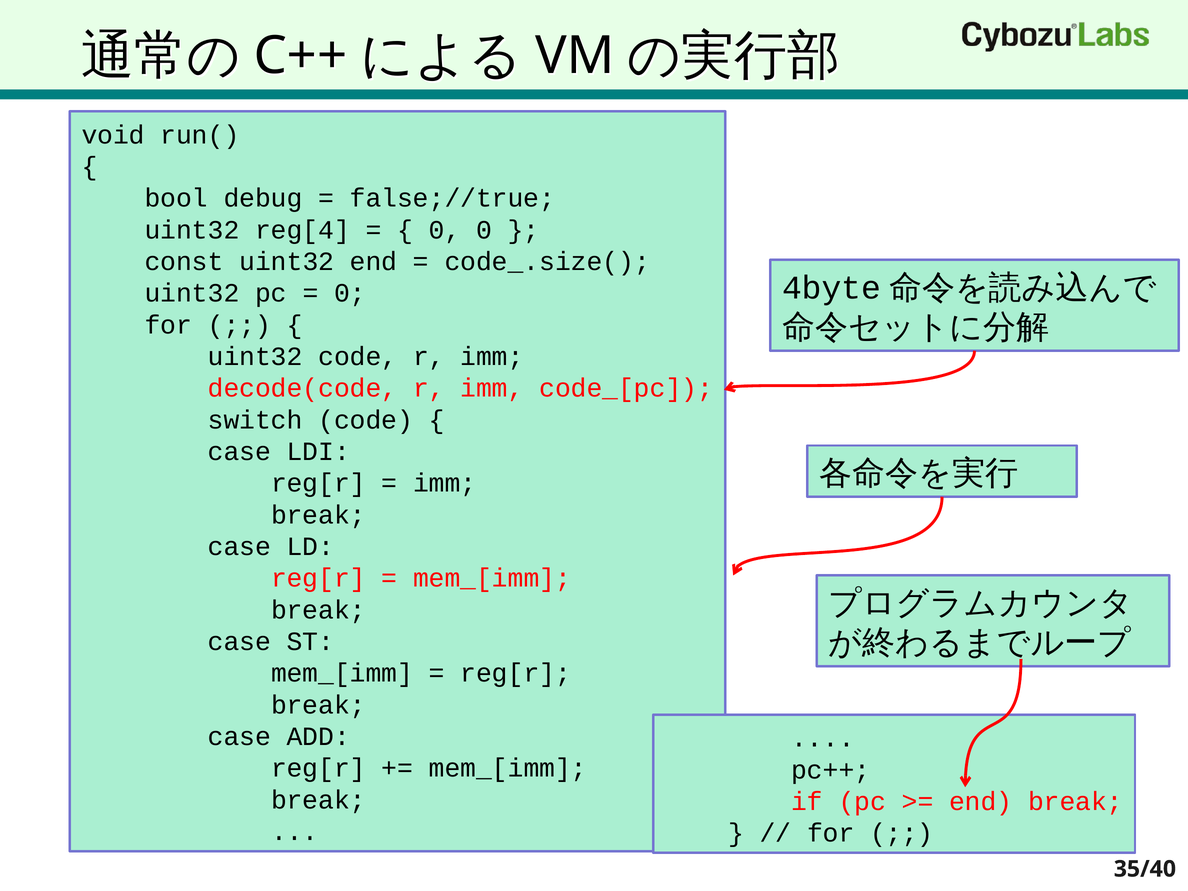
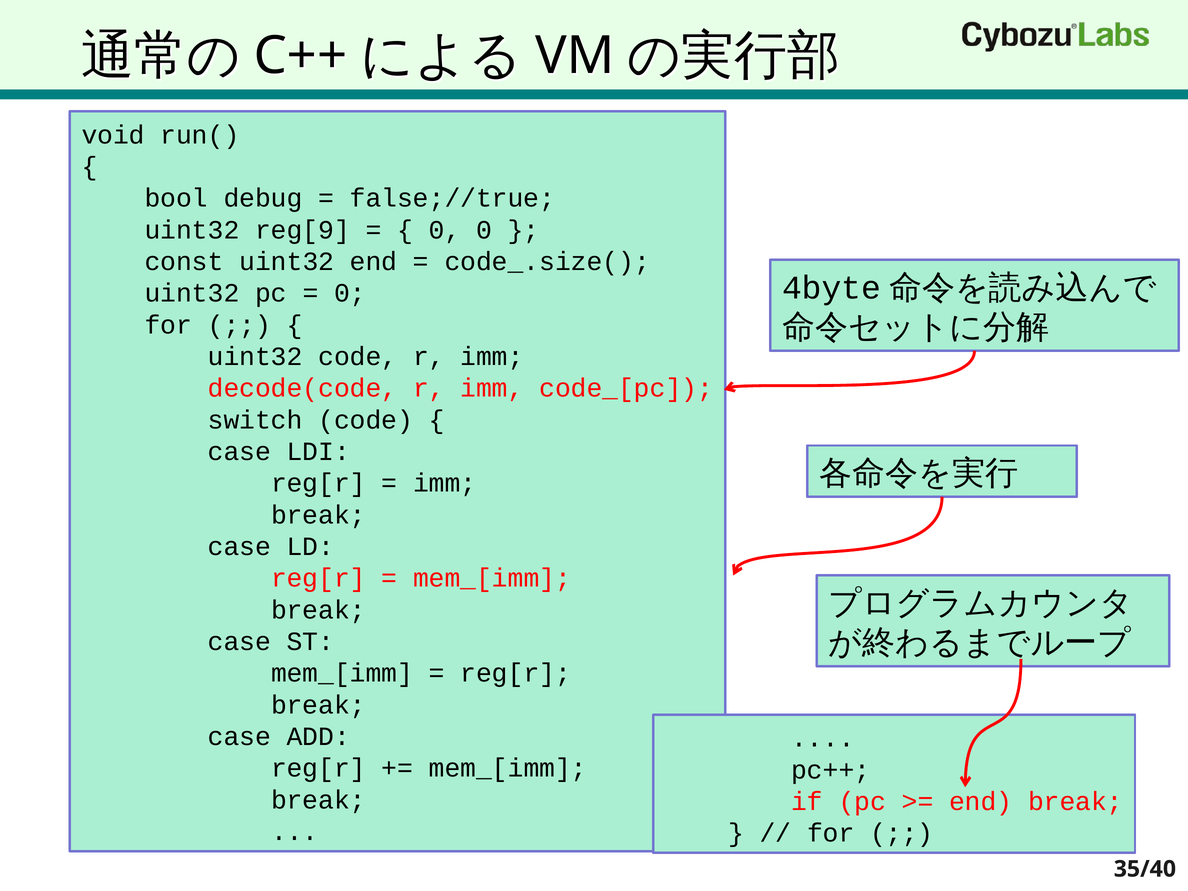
reg[4: reg[4 -> reg[9 (302, 230)
